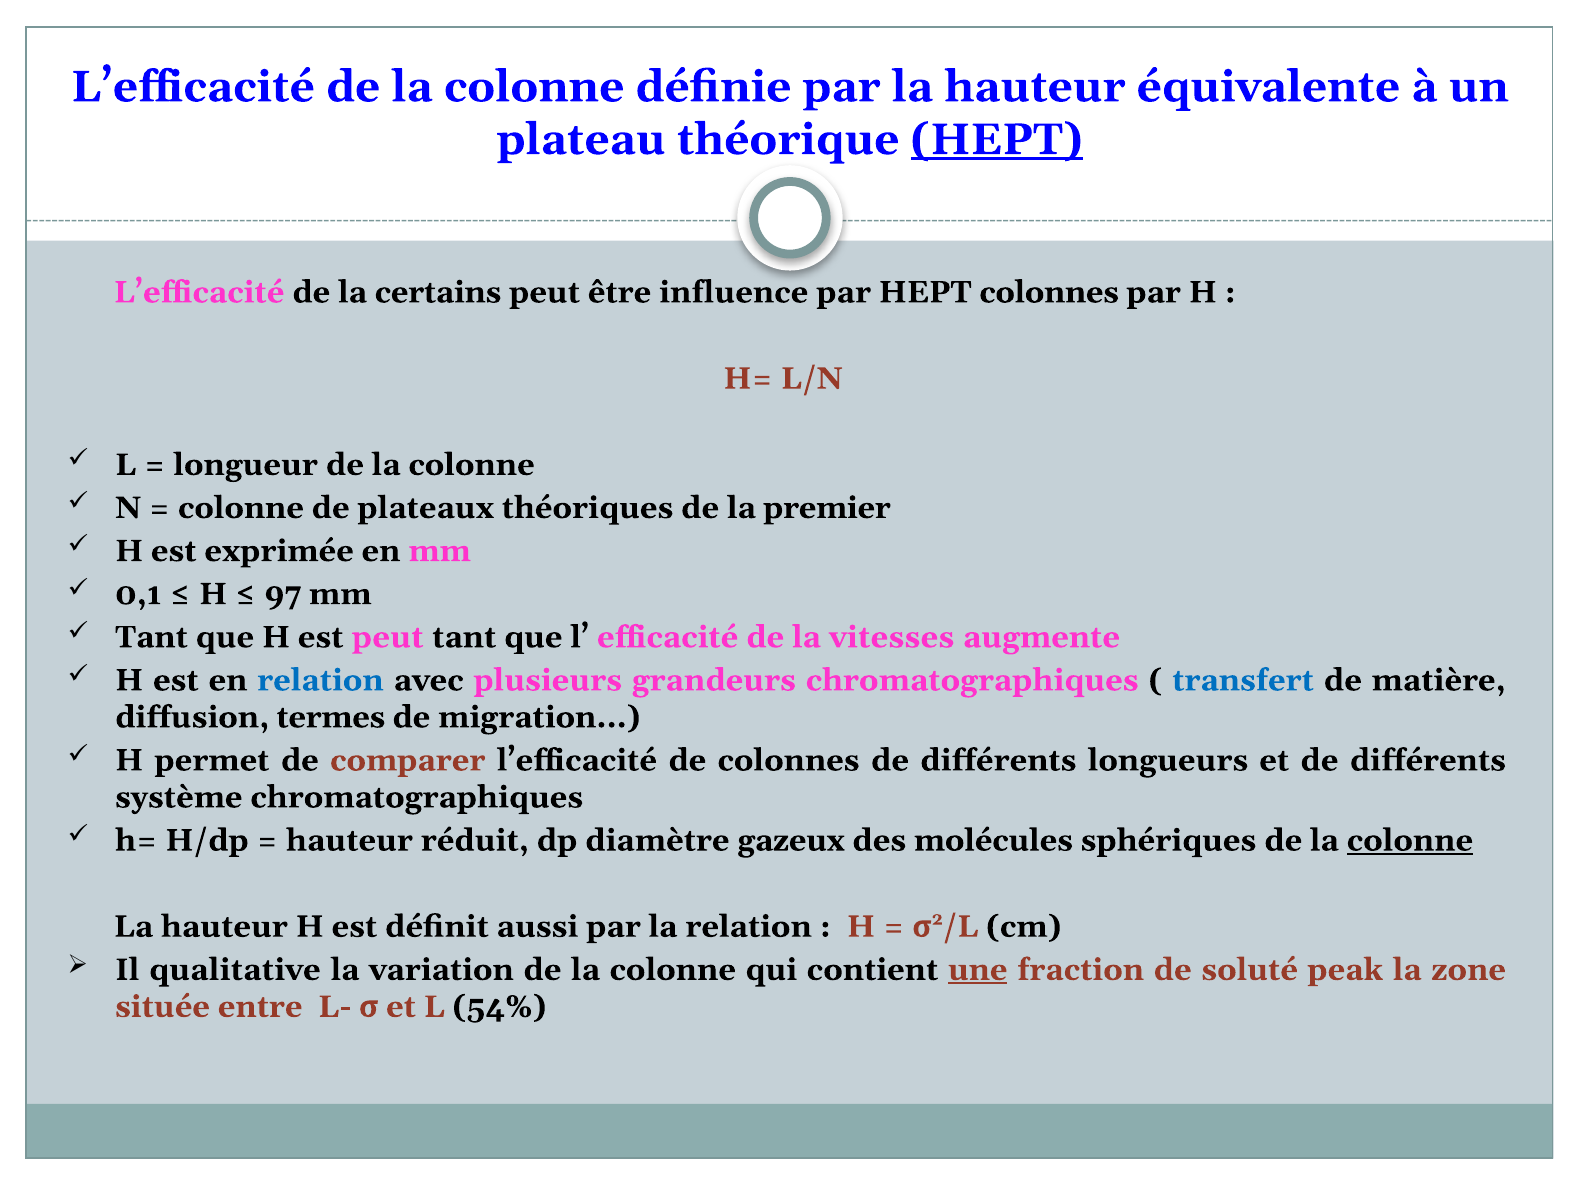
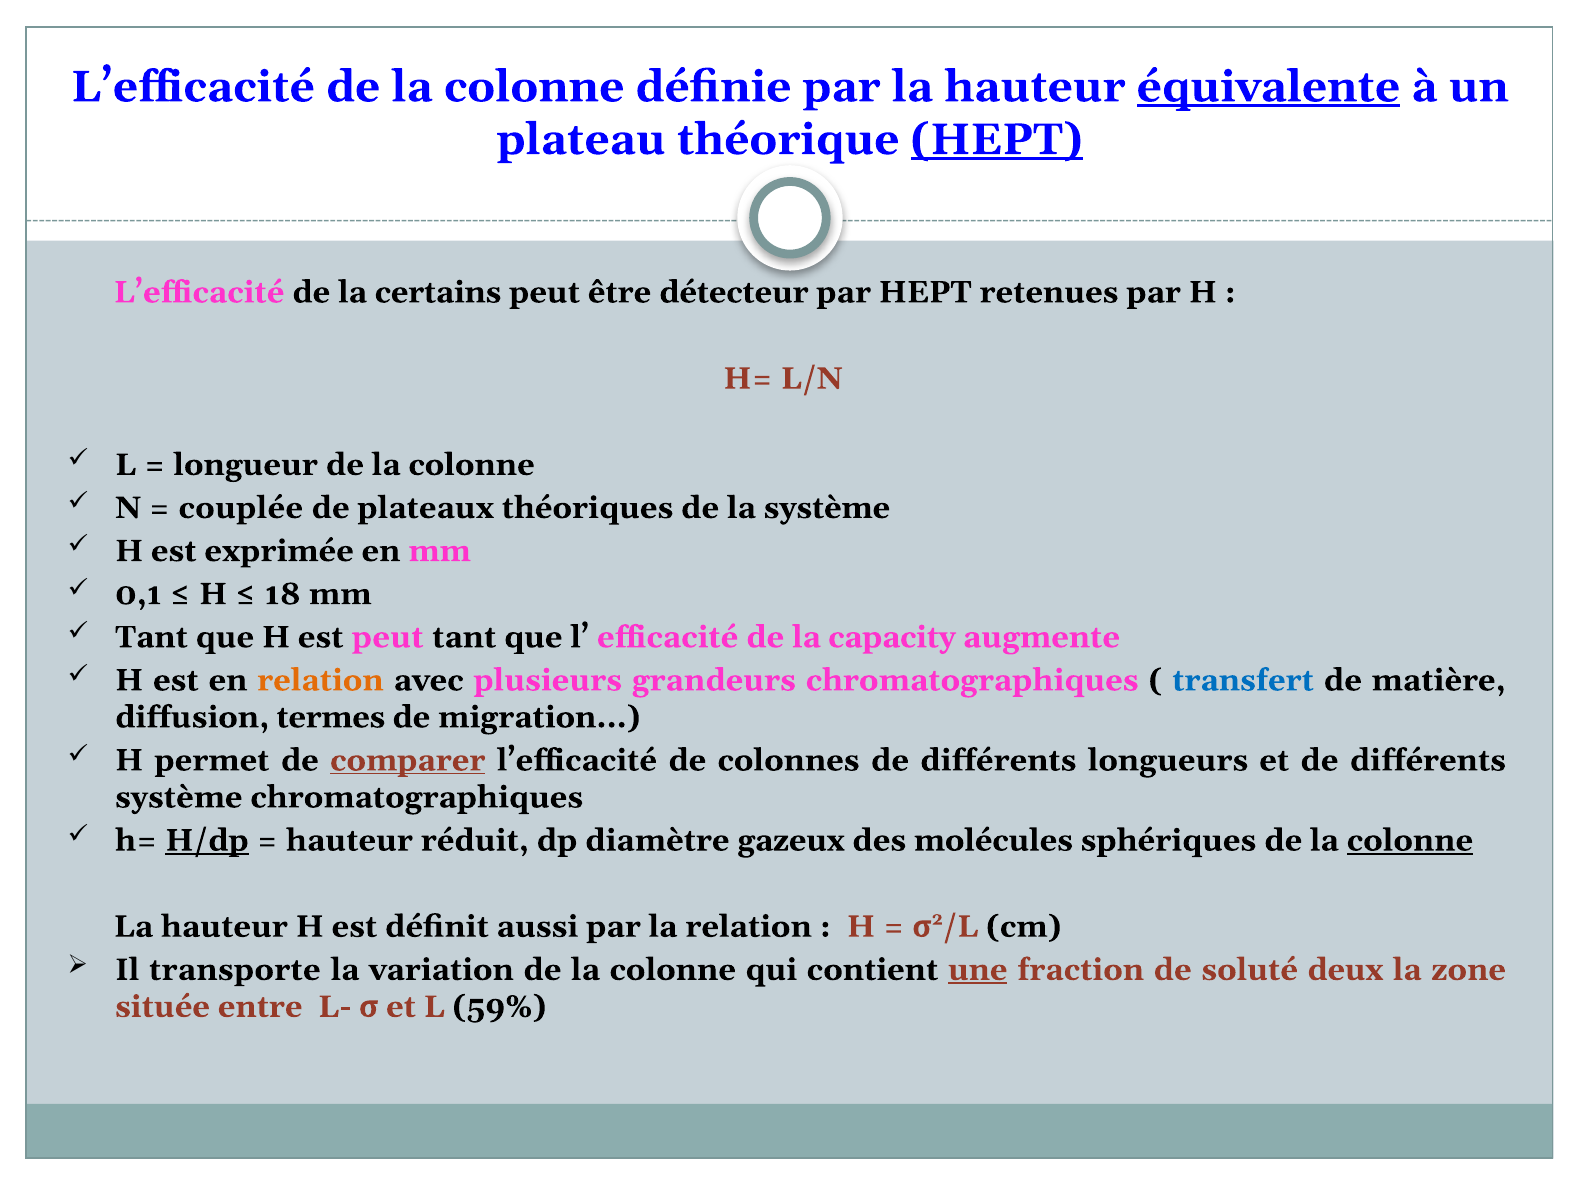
équivalente underline: none -> present (1268, 87)
influence: influence -> détecteur (734, 292)
HEPT colonnes: colonnes -> retenues (1049, 292)
colonne: colonne -> couplée (241, 508)
la premier: premier -> système (827, 508)
97: 97 -> 18 (283, 594)
vitesses: vitesses -> capacity (892, 637)
relation colour: blue -> orange (320, 680)
comparer underline: none -> present (408, 760)
H/dp underline: none -> present (207, 840)
qualitative: qualitative -> transporte (235, 970)
peak: peak -> deux (1345, 970)
54%: 54% -> 59% (499, 1007)
